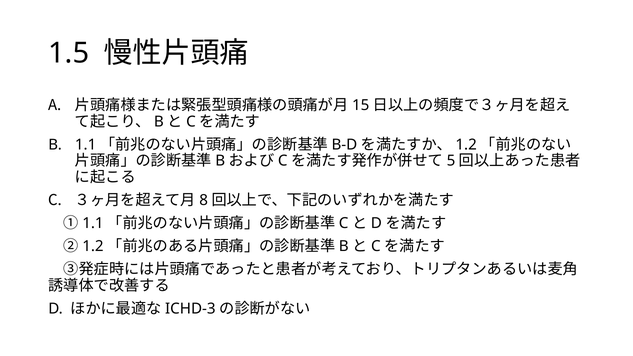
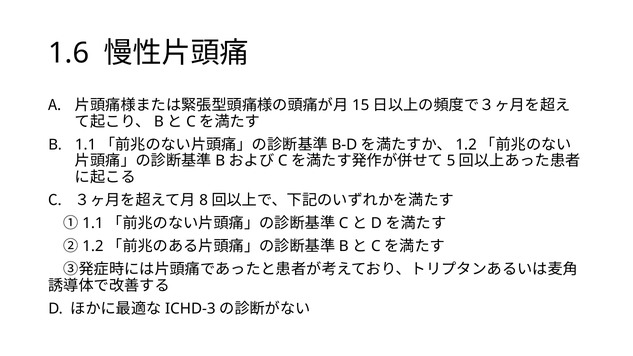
1.5: 1.5 -> 1.6 (69, 53)
